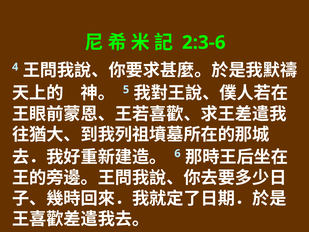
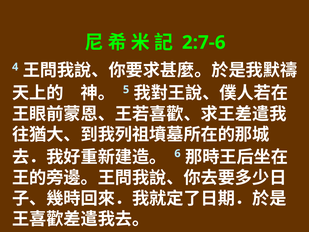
2:3-6: 2:3-6 -> 2:7-6 (204, 42)
